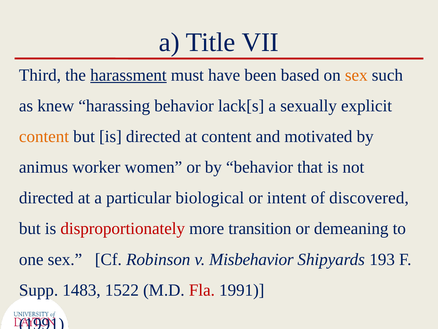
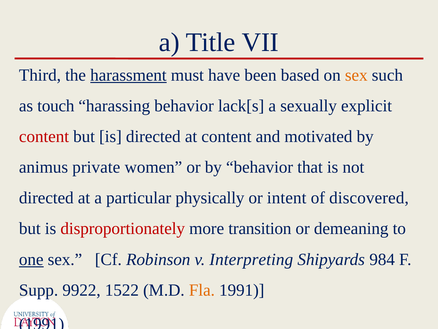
knew: knew -> touch (56, 106)
content colour: orange -> red (44, 136)
worker: worker -> private (96, 167)
biological: biological -> physically (210, 198)
one underline: none -> present (31, 259)
Misbehavior: Misbehavior -> Interpreting (251, 259)
193: 193 -> 984 (382, 259)
1483: 1483 -> 9922 (82, 290)
Fla colour: red -> orange (202, 290)
